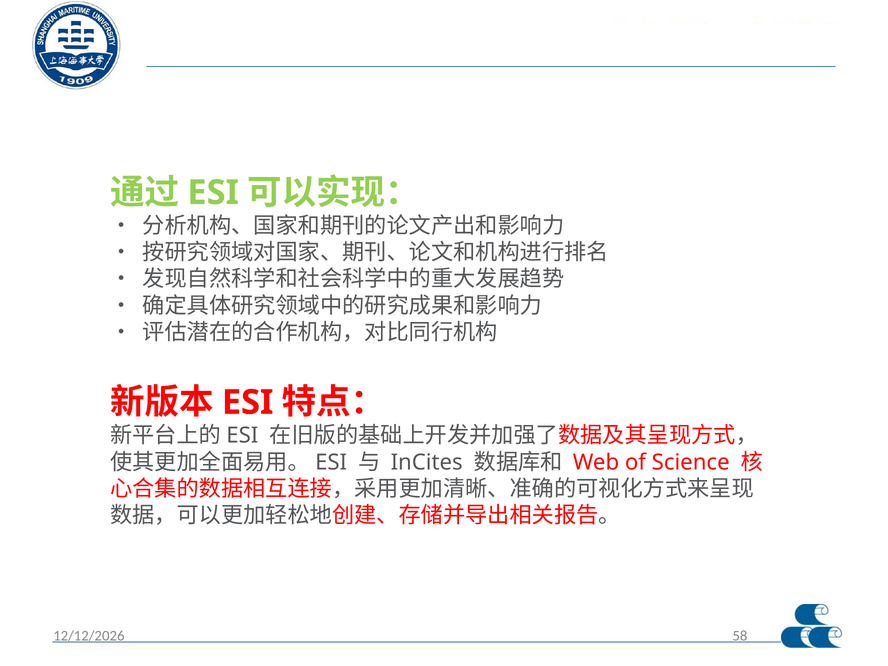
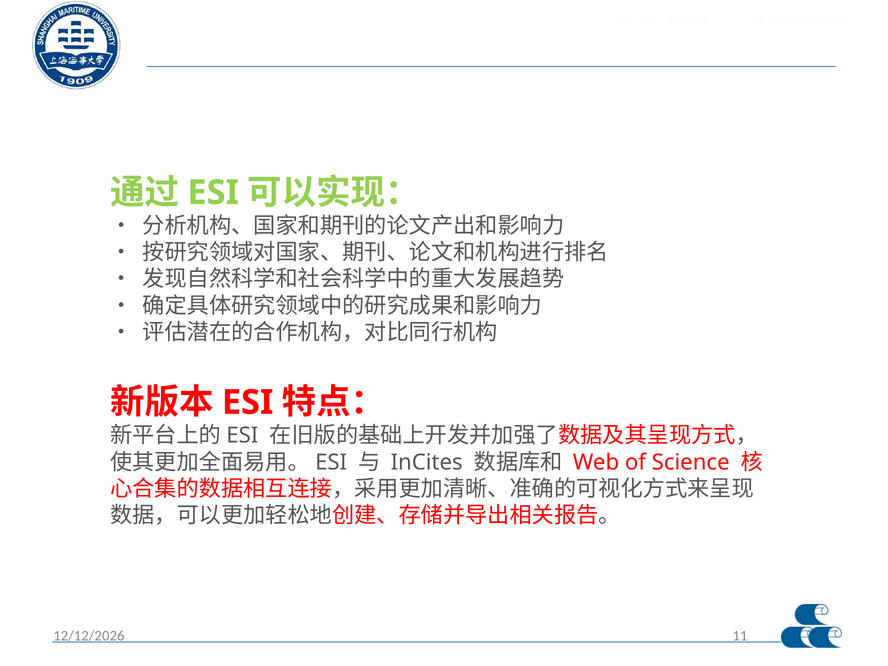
58: 58 -> 11 (740, 636)
